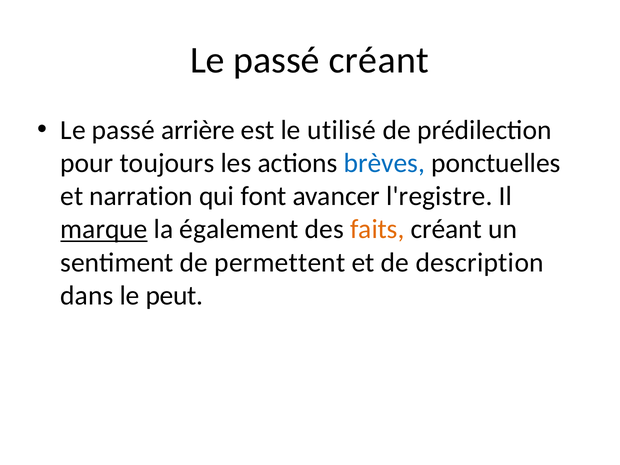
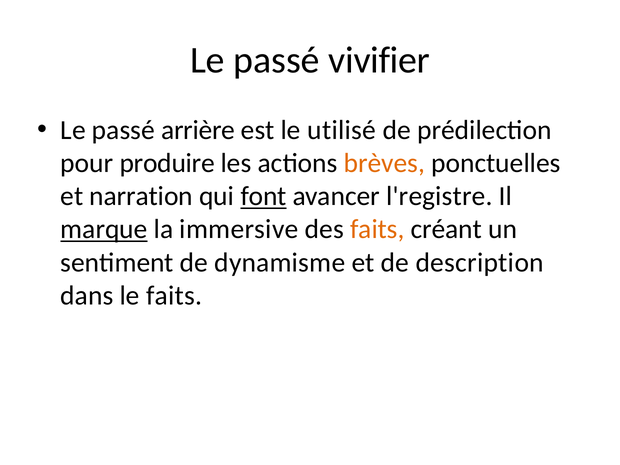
passé créant: créant -> vivifier (379, 60)
toujours: toujours -> produire (167, 163)
brèves colour: blue -> orange (384, 163)
font underline: none -> present (264, 196)
également: également -> immersive (239, 229)
permettent: permettent -> dynamisme (280, 262)
le peut: peut -> faits (174, 296)
